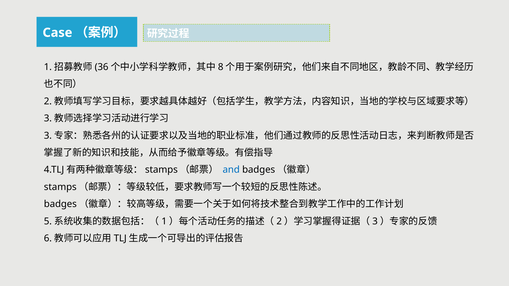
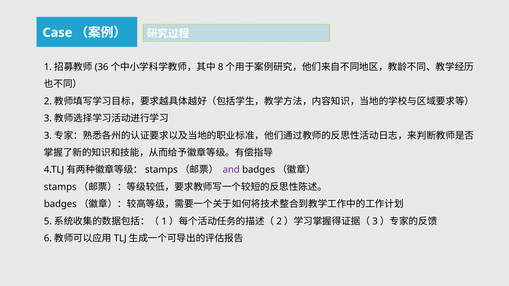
and colour: blue -> purple (231, 170)
